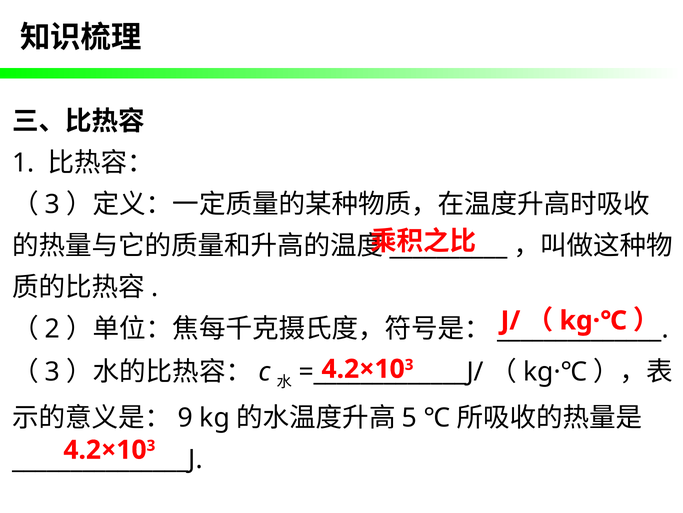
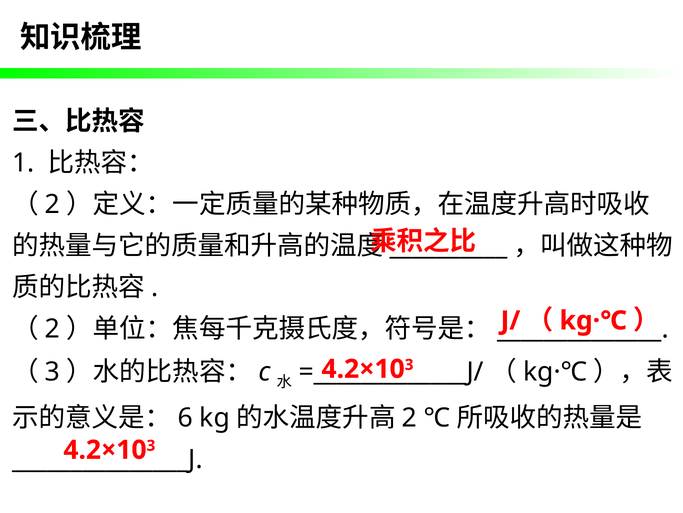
3: 3 -> 2 (53, 204)
9: 9 -> 6 (185, 417)
5: 5 -> 2 (409, 417)
